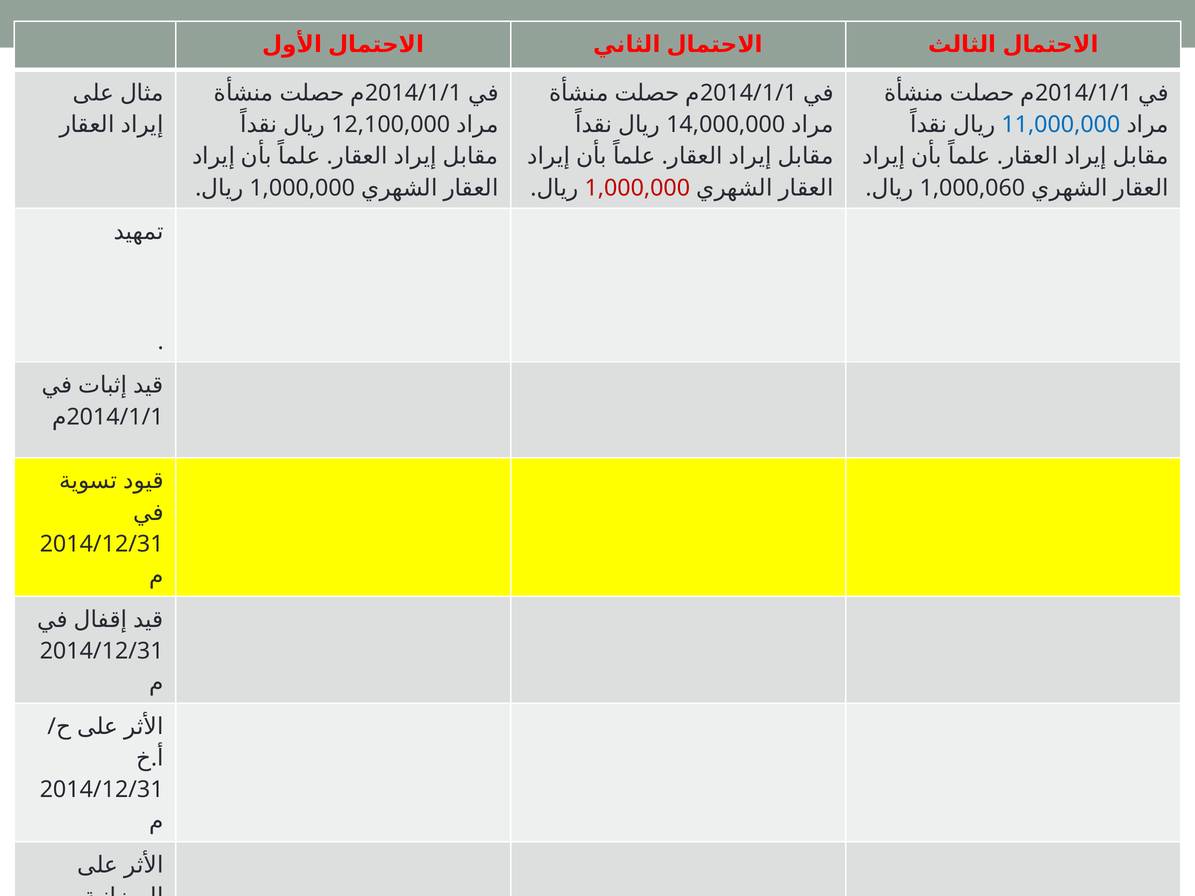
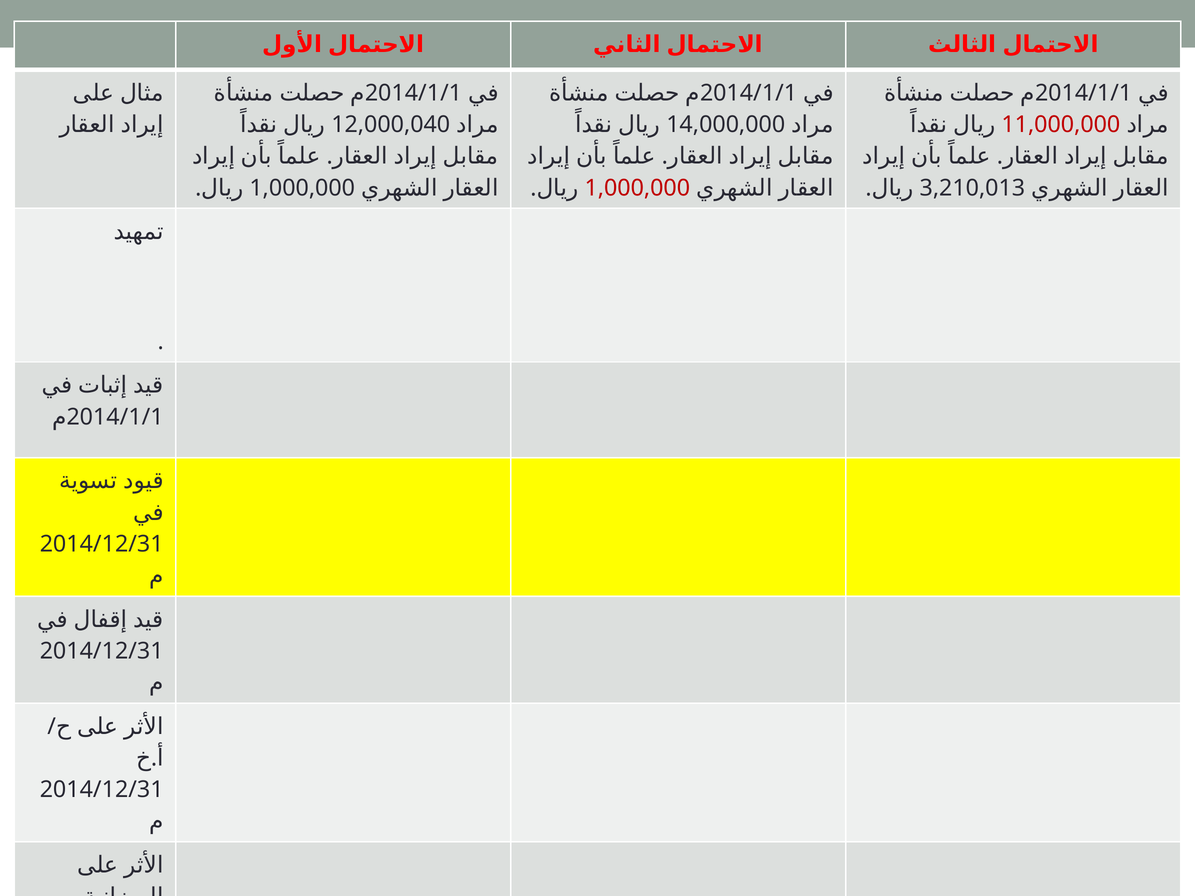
12,100,000: 12,100,000 -> 12,000,040 (391, 125)
11,000,000 colour: blue -> red (1061, 125)
1,000,060: 1,000,060 -> 3,210,013 (972, 188)
